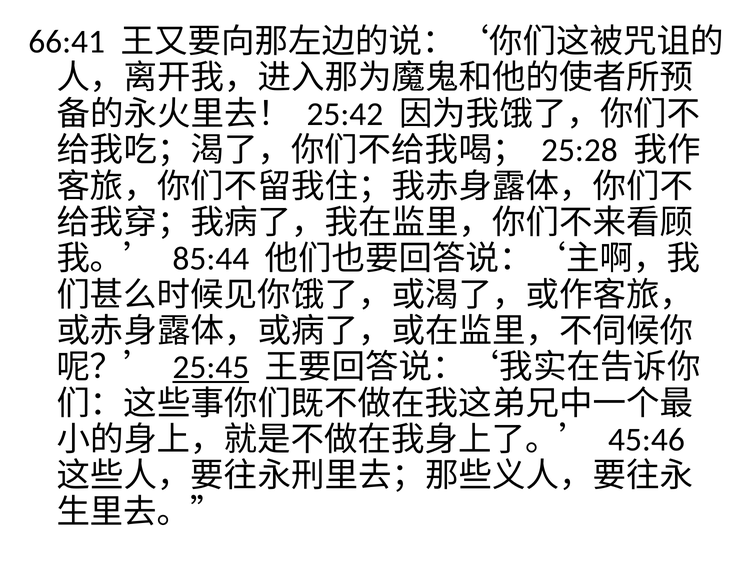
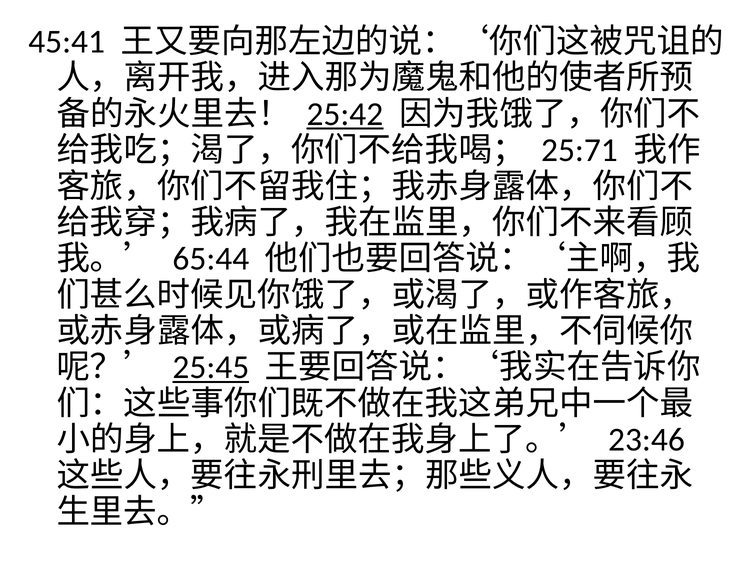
66:41: 66:41 -> 45:41 (67, 42)
25:42 underline: none -> present (345, 114)
25:28: 25:28 -> 25:71 (579, 150)
85:44: 85:44 -> 65:44 (211, 259)
45:46: 45:46 -> 23:46 (646, 440)
